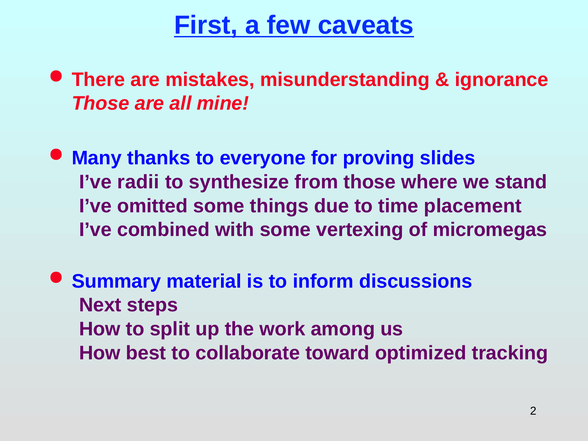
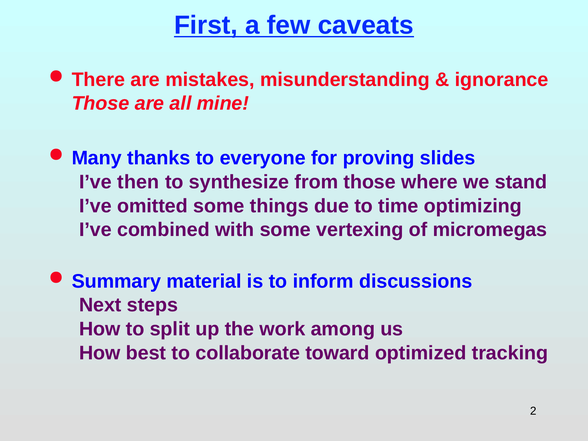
radii: radii -> then (138, 182)
placement: placement -> optimizing (473, 206)
